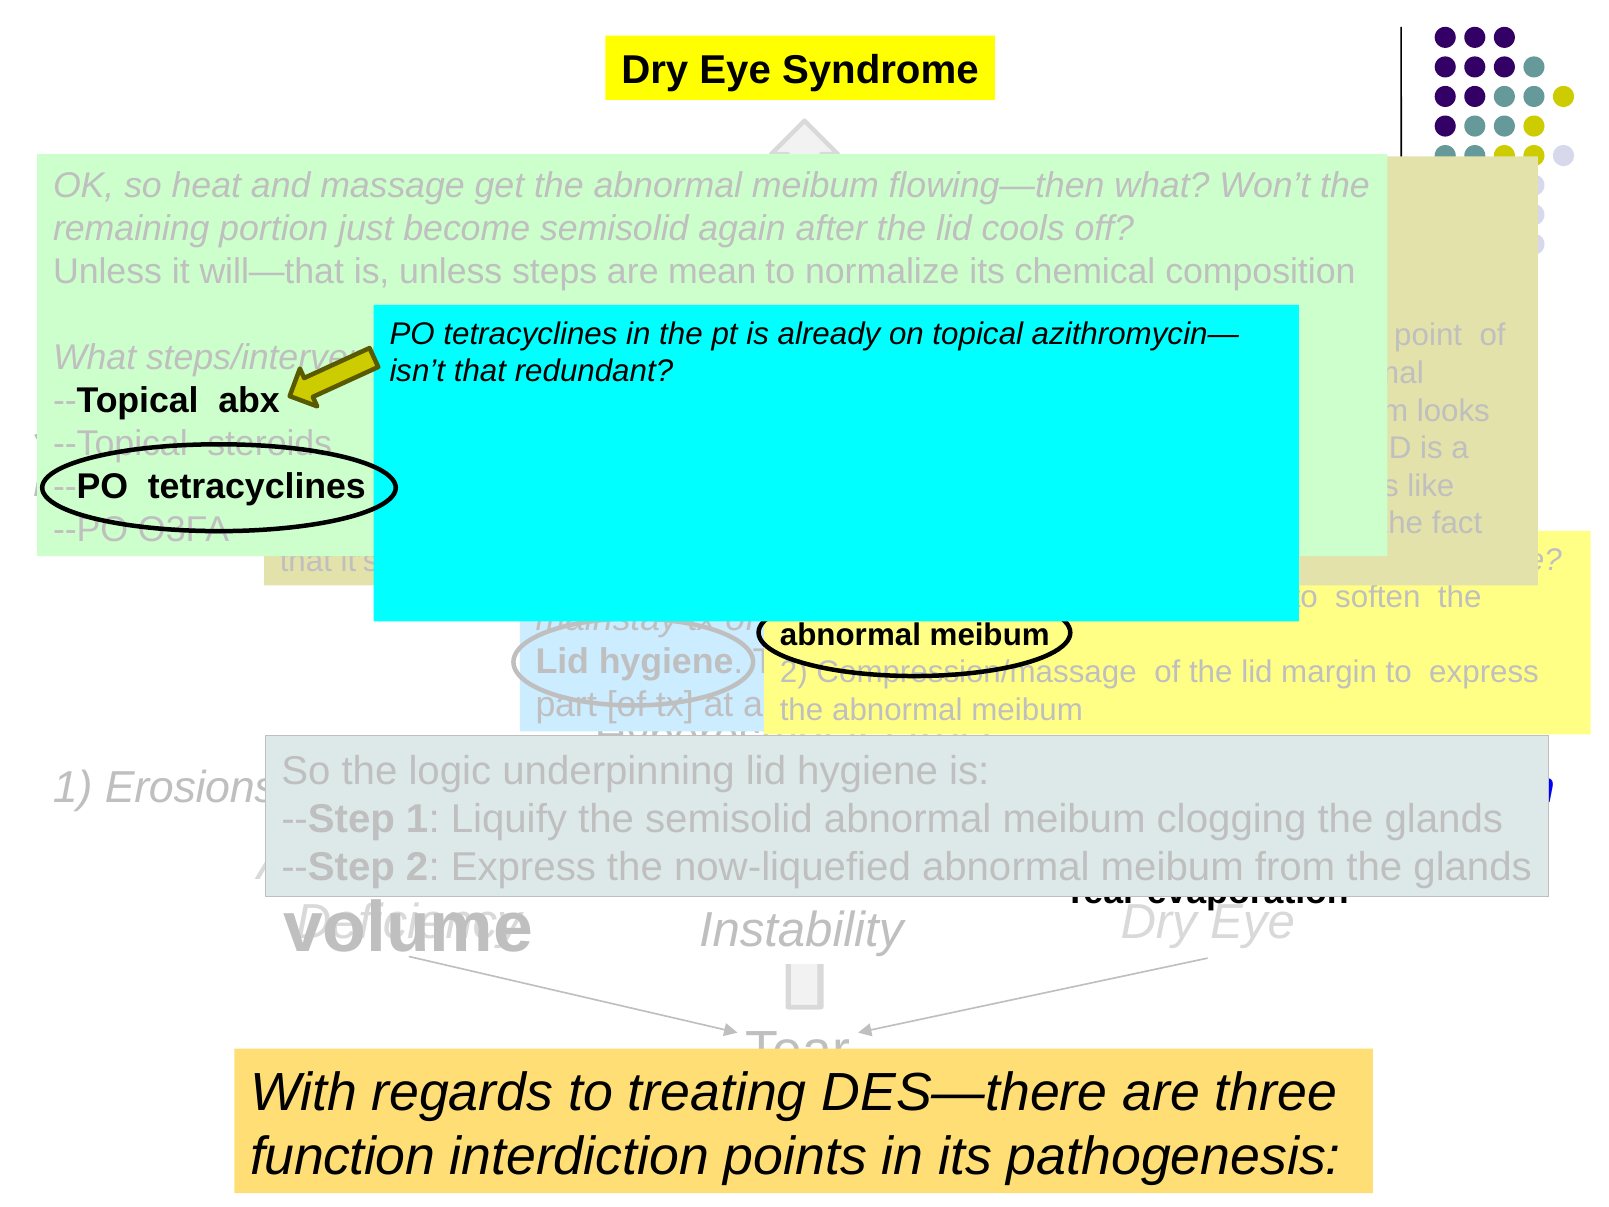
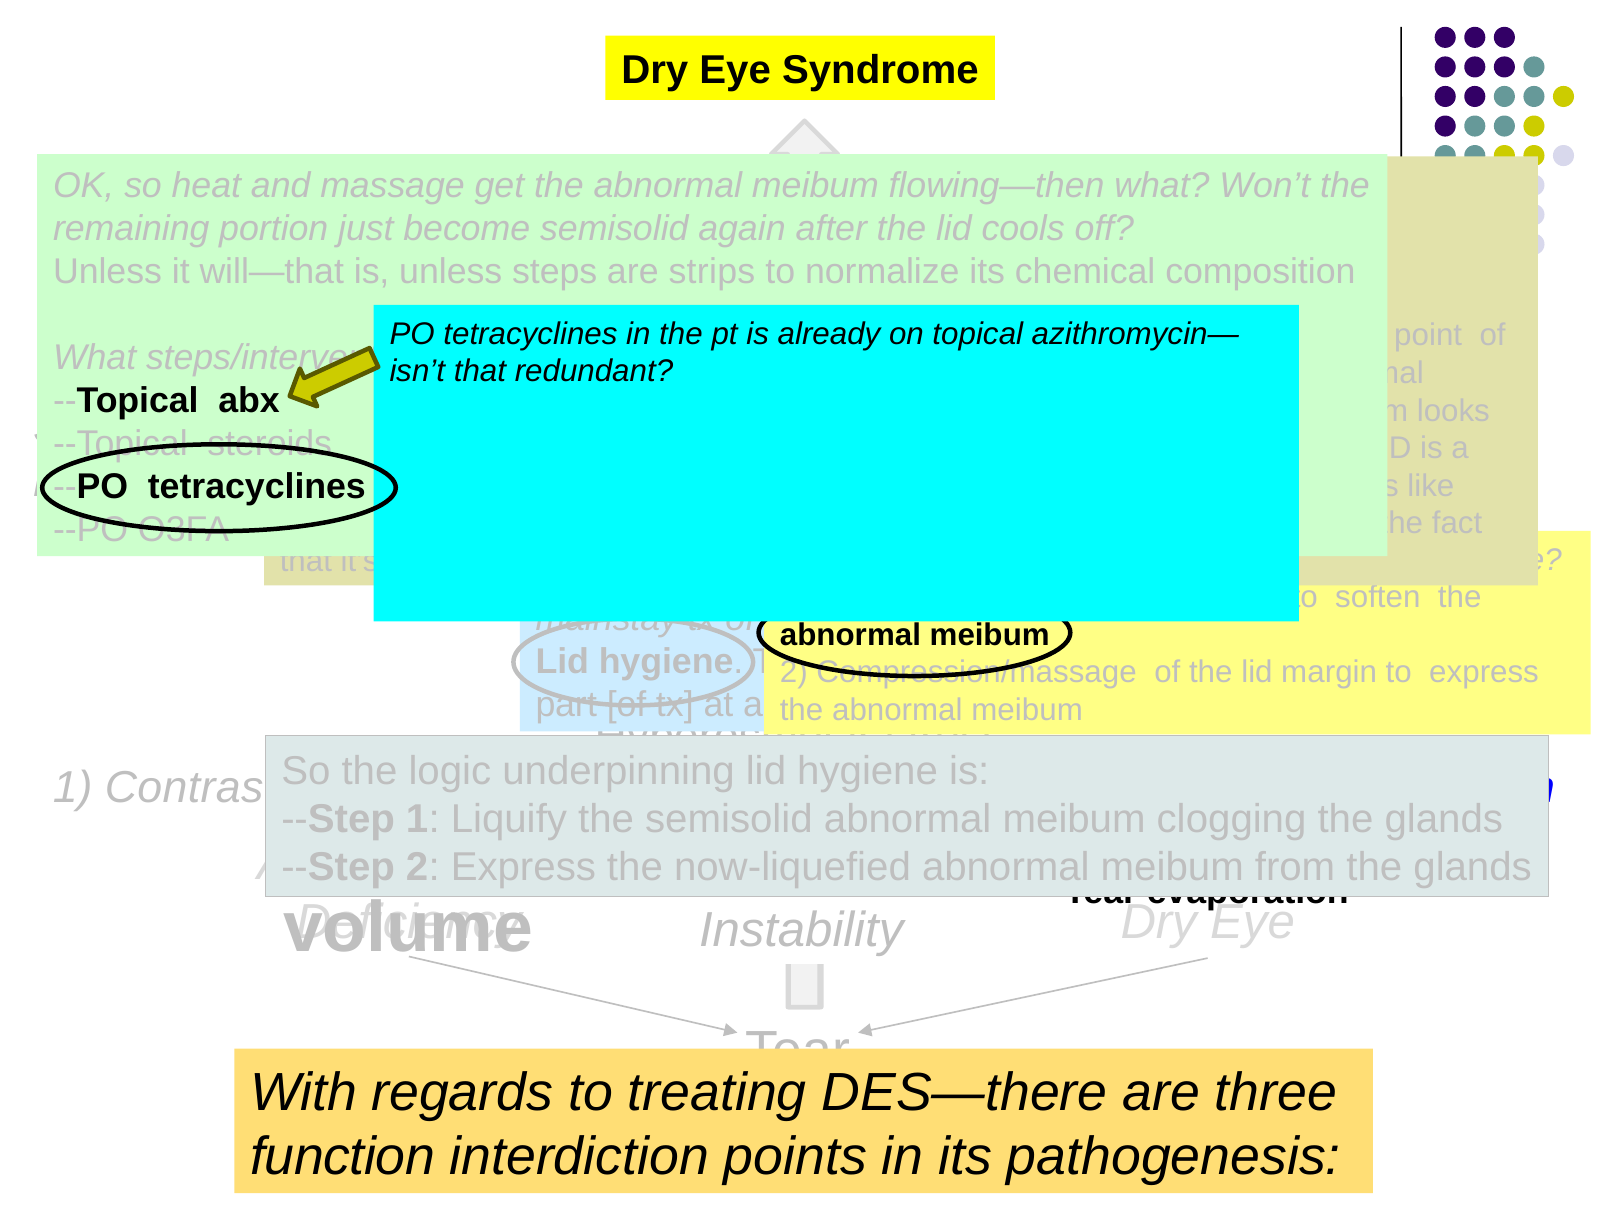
are mean: mean -> strips (712, 272)
1 Erosions: Erosions -> Contrast (190, 787)
